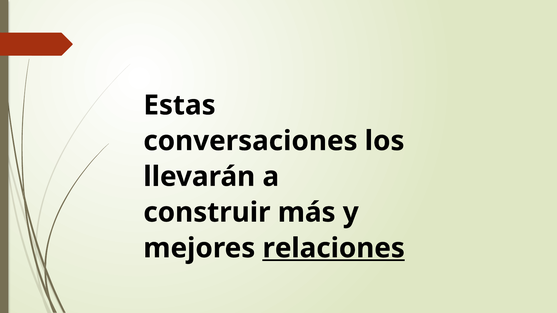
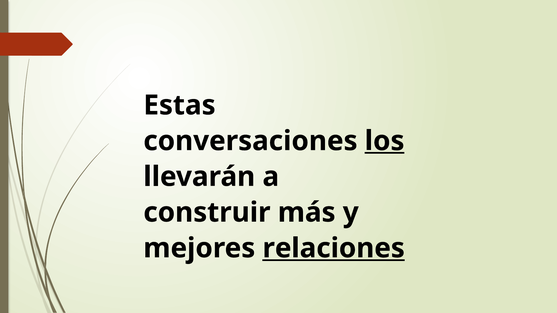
los underline: none -> present (385, 141)
